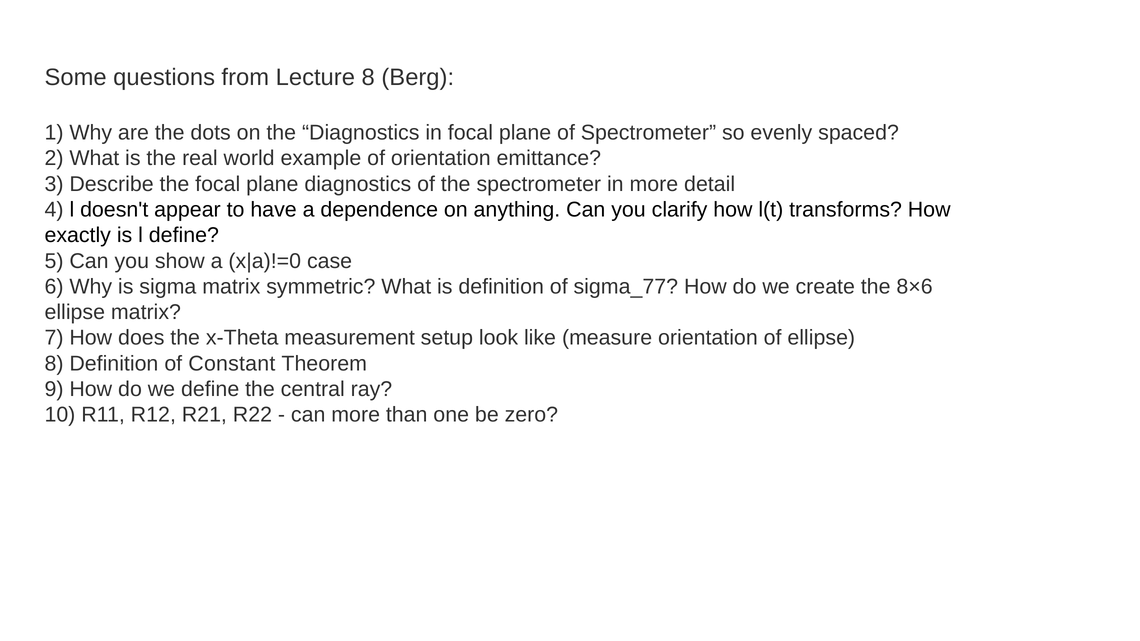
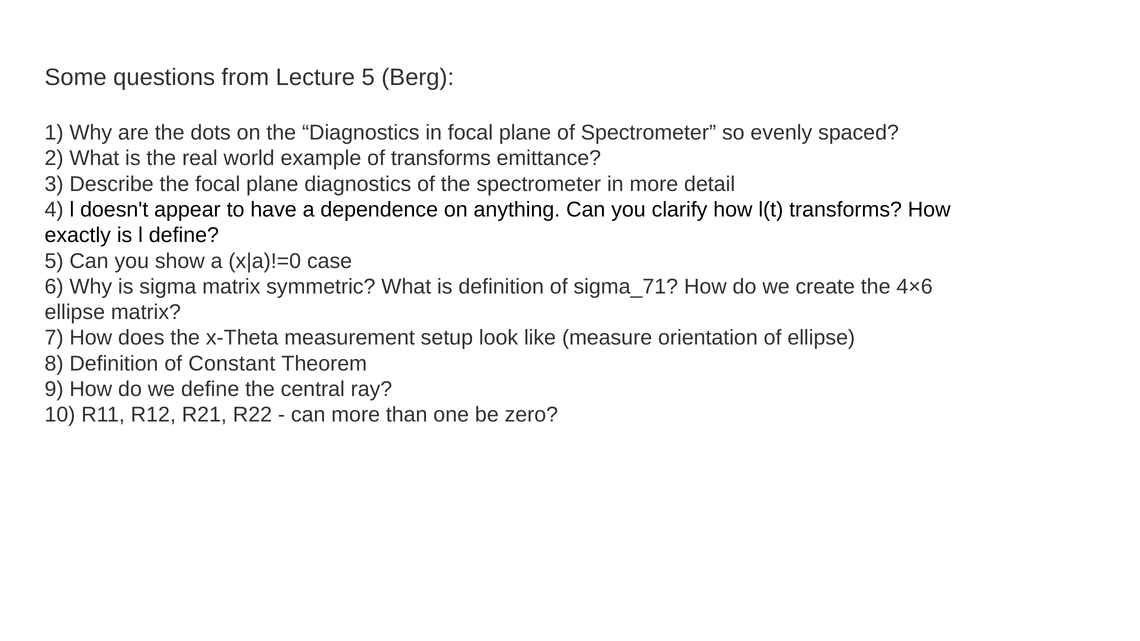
Lecture 8: 8 -> 5 (368, 77)
of orientation: orientation -> transforms (441, 158)
sigma_77: sigma_77 -> sigma_71 (626, 287)
8×6: 8×6 -> 4×6 (915, 287)
